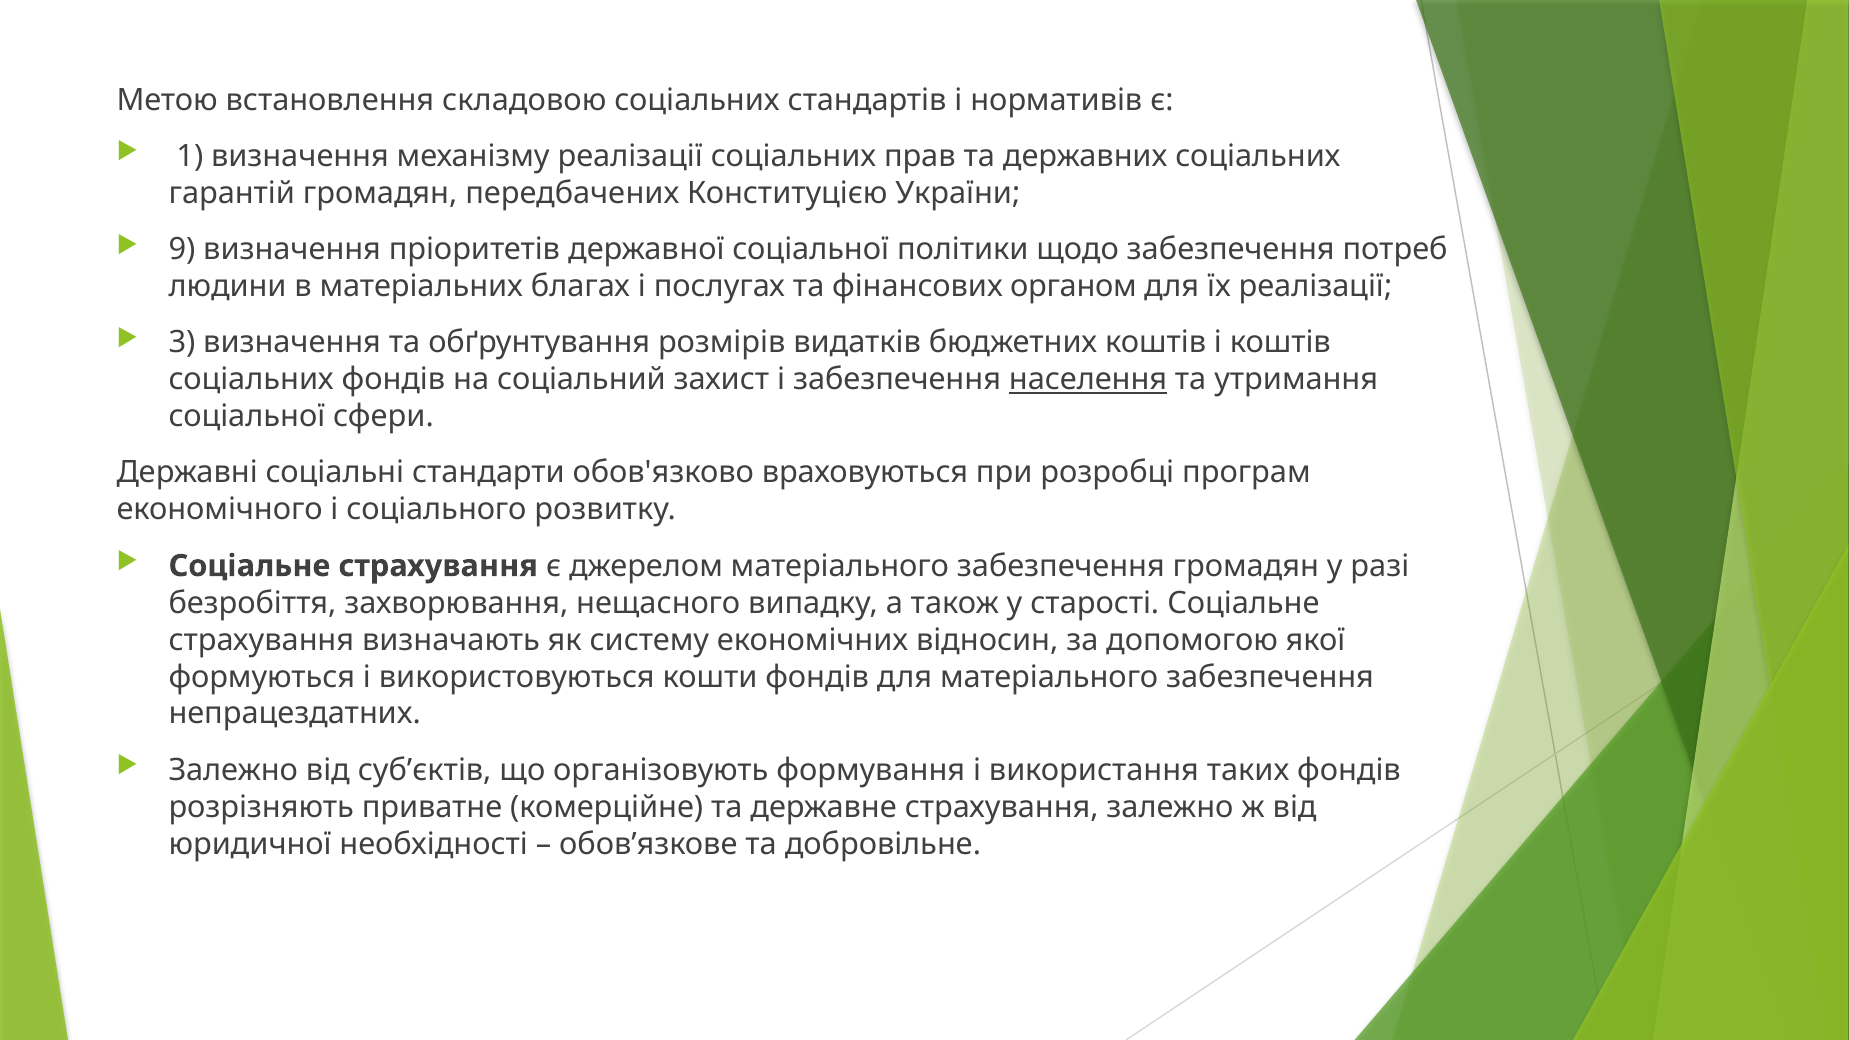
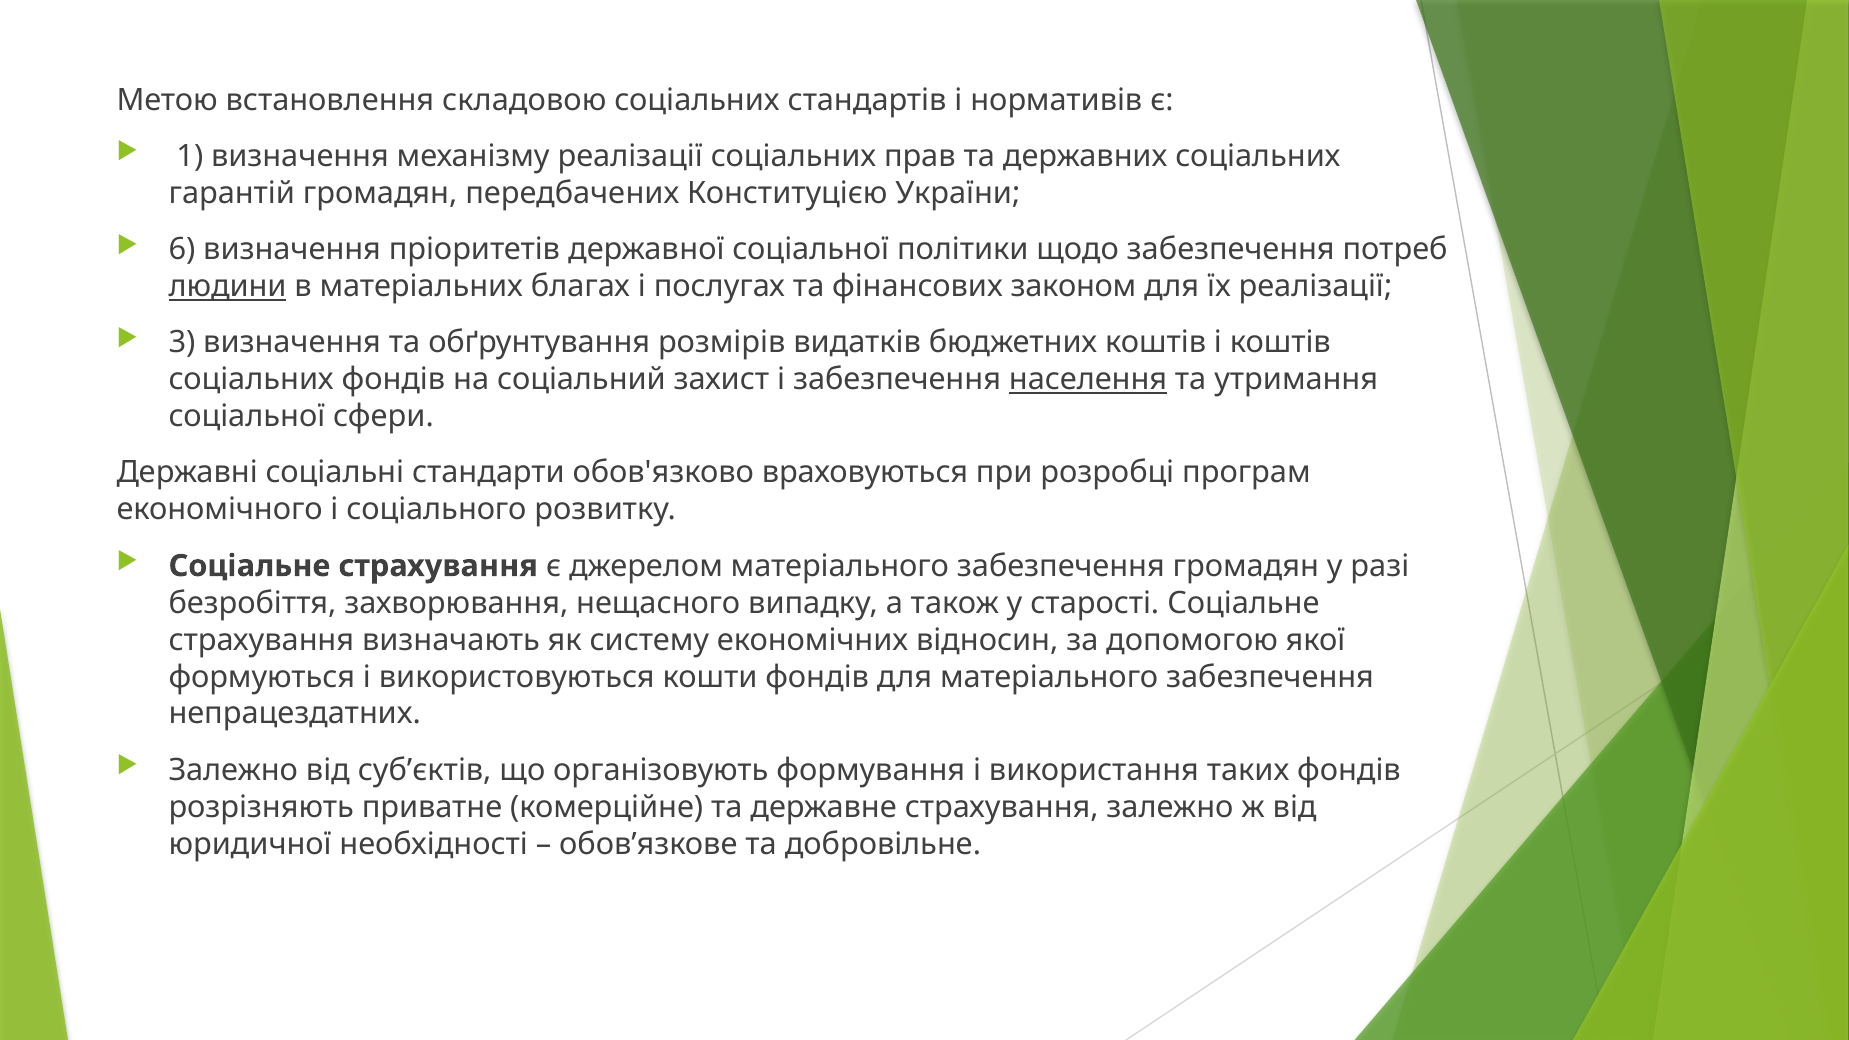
9: 9 -> 6 (182, 249)
людини underline: none -> present (228, 286)
органом: органом -> законом (1073, 286)
